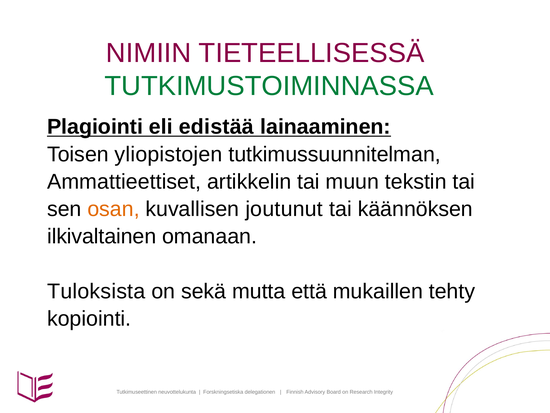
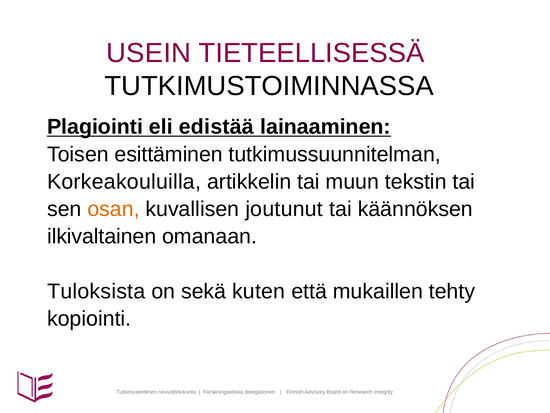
NIMIIN: NIMIIN -> USEIN (149, 53)
TUTKIMUSTOIMINNASSA colour: green -> black (269, 86)
yliopistojen: yliopistojen -> esittäminen (169, 154)
Ammattieettiset: Ammattieettiset -> Korkeakouluilla (124, 182)
mutta: mutta -> kuten (259, 291)
